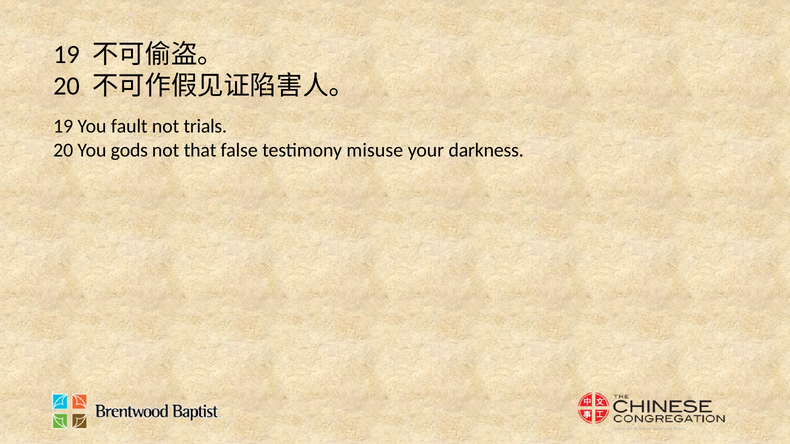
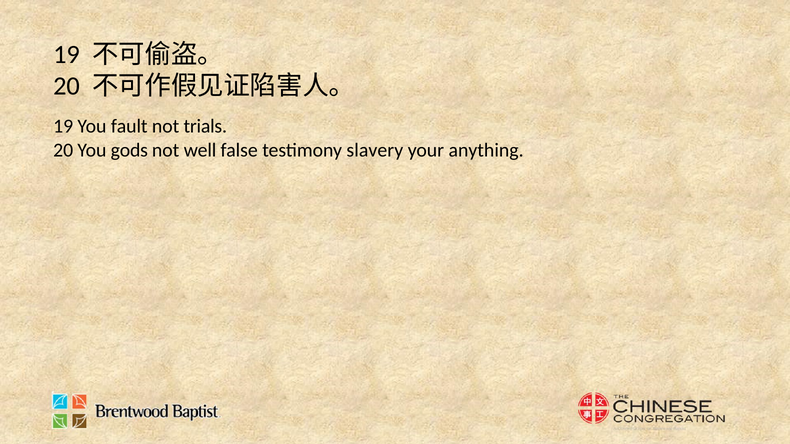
that: that -> well (200, 150)
misuse: misuse -> slavery (375, 150)
darkness: darkness -> anything (486, 150)
